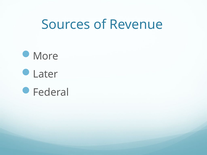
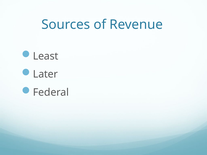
More: More -> Least (46, 56)
